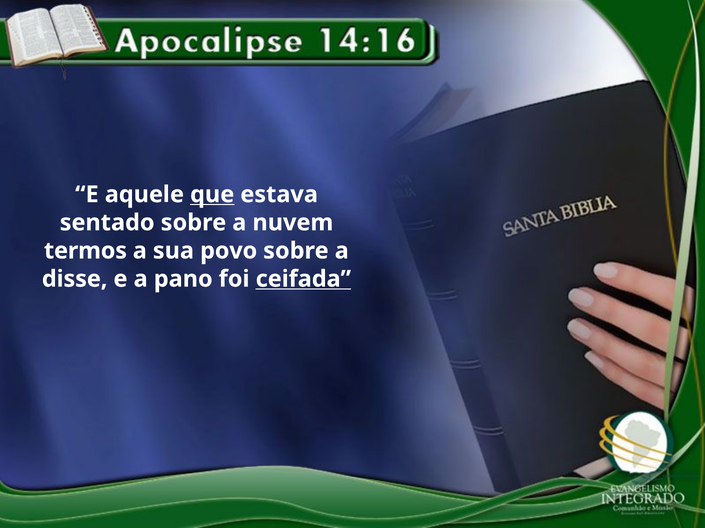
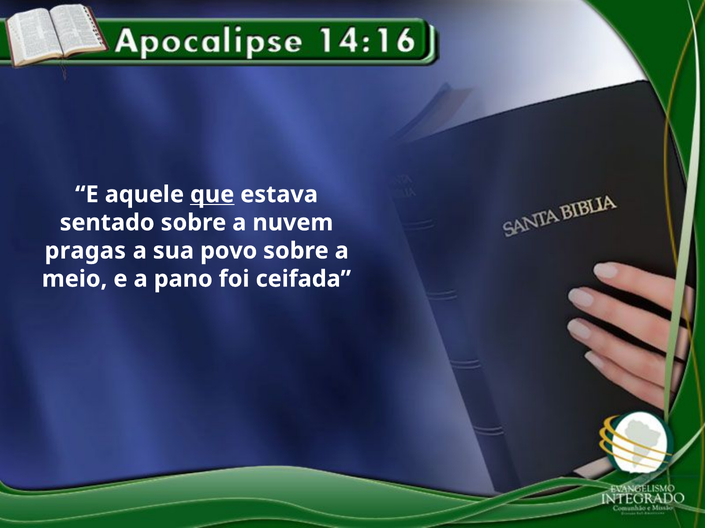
termos: termos -> pragas (85, 251)
disse: disse -> meio (75, 279)
ceifada underline: present -> none (303, 279)
